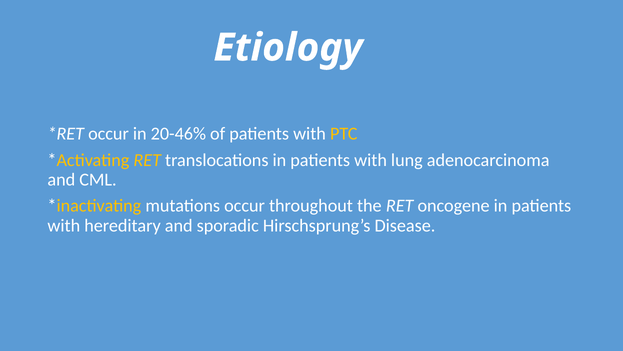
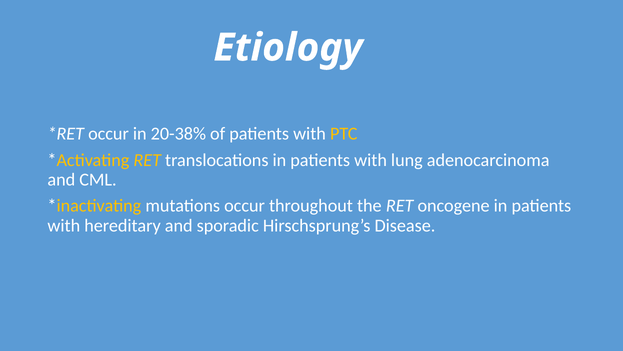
20-46%: 20-46% -> 20-38% (178, 134)
